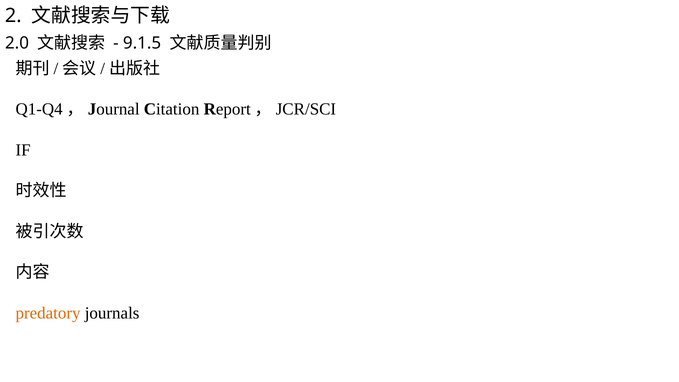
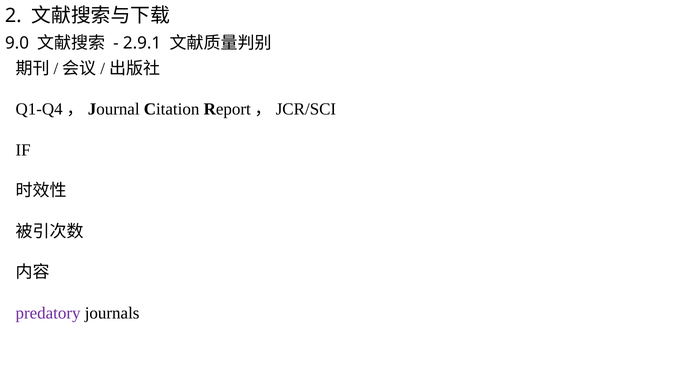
2.0: 2.0 -> 9.0 (17, 43)
9.1.5: 9.1.5 -> 2.9.1 (142, 43)
predatory colour: orange -> purple (48, 313)
